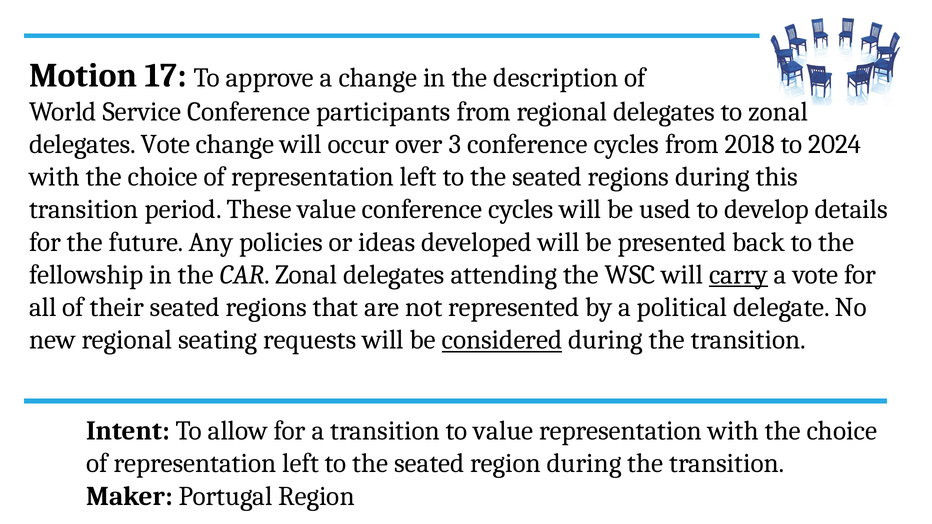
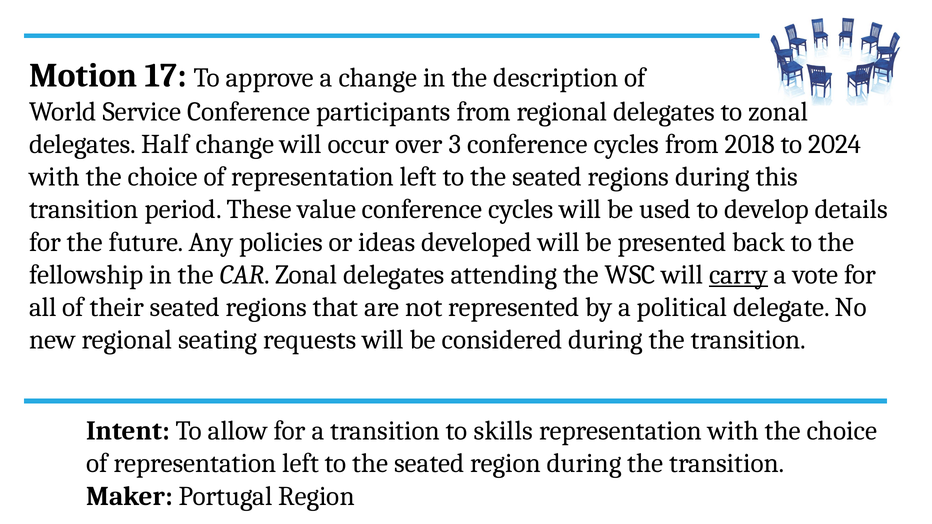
delegates Vote: Vote -> Half (165, 144)
considered underline: present -> none (502, 340)
to value: value -> skills (503, 431)
